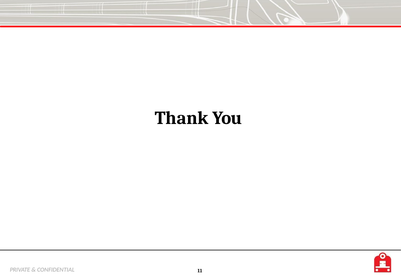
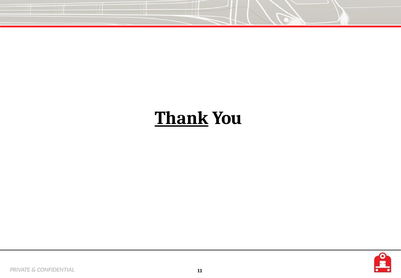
Thank underline: none -> present (182, 118)
